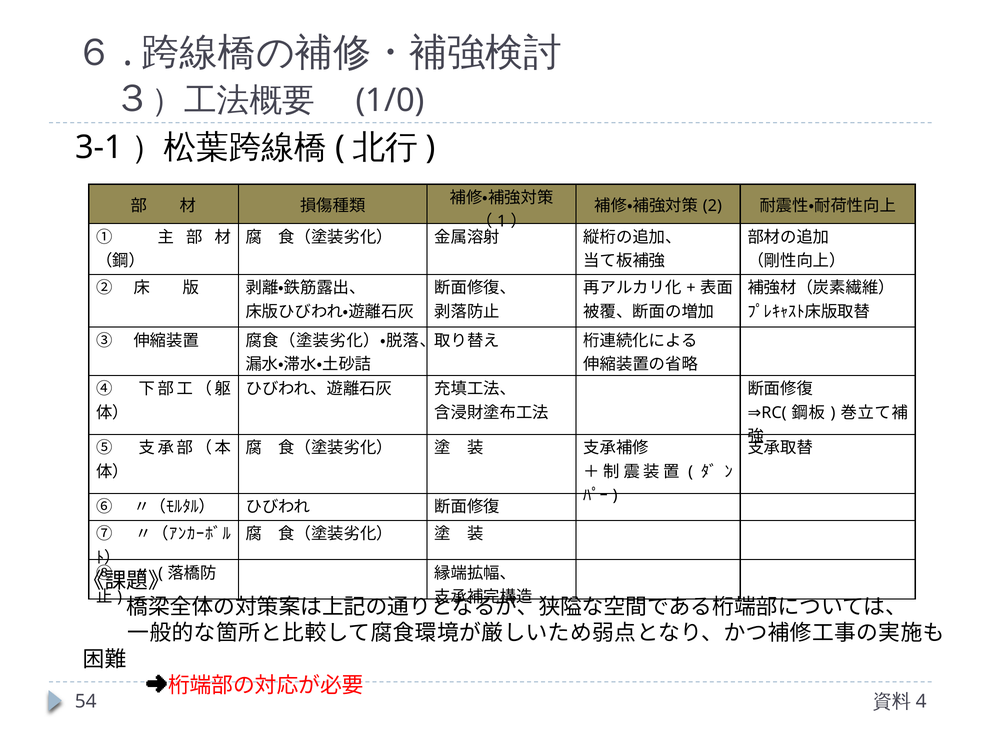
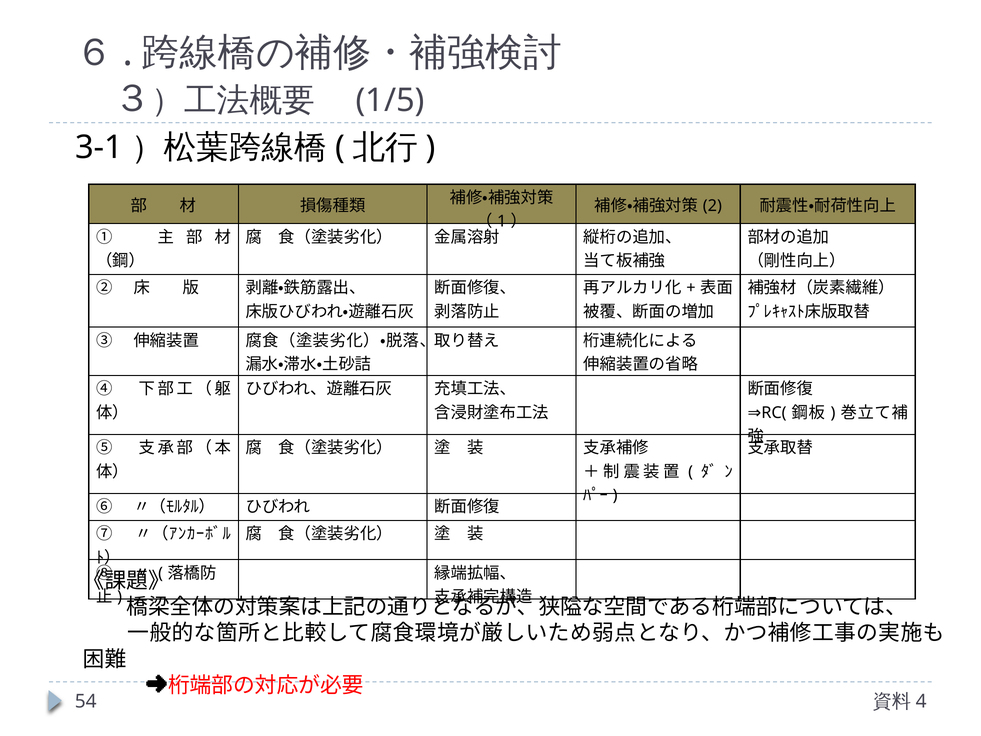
1/0: 1/0 -> 1/5 (390, 100)
